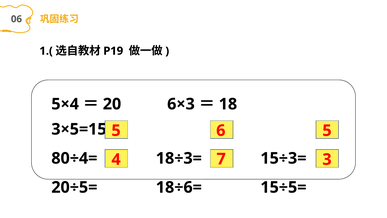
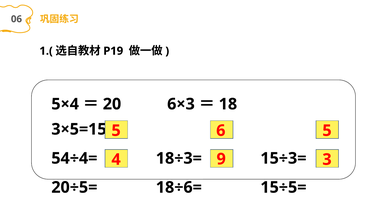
80÷4=: 80÷4= -> 54÷4= (74, 158)
7: 7 -> 9 (221, 159)
